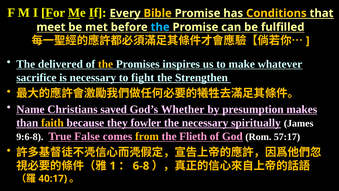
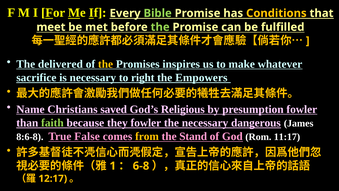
Bible colour: yellow -> light green (158, 13)
the colour: light blue -> light green (160, 27)
fight: fight -> right (143, 77)
Strengthen: Strengthen -> Empowers (201, 77)
Whether: Whether -> Religious (183, 109)
presumption makes: makes -> fowler (302, 109)
faith colour: yellow -> light green (52, 123)
spiritually: spiritually -> dangerous (256, 123)
9:6-8: 9:6-8 -> 8:6-8 (30, 137)
Flieth: Flieth -> Stand (193, 136)
57:17: 57:17 -> 11:17 (287, 137)
40:17: 40:17 -> 12:17 (53, 178)
